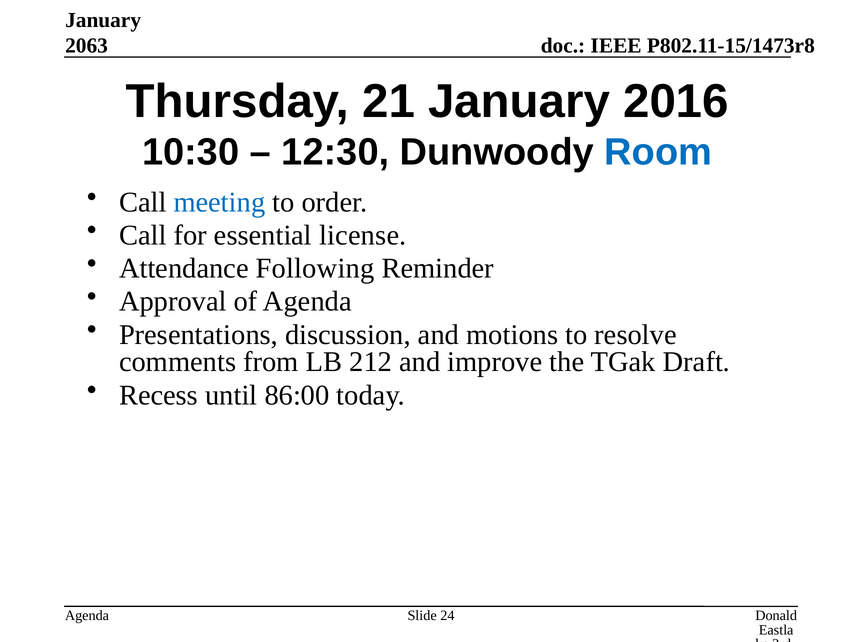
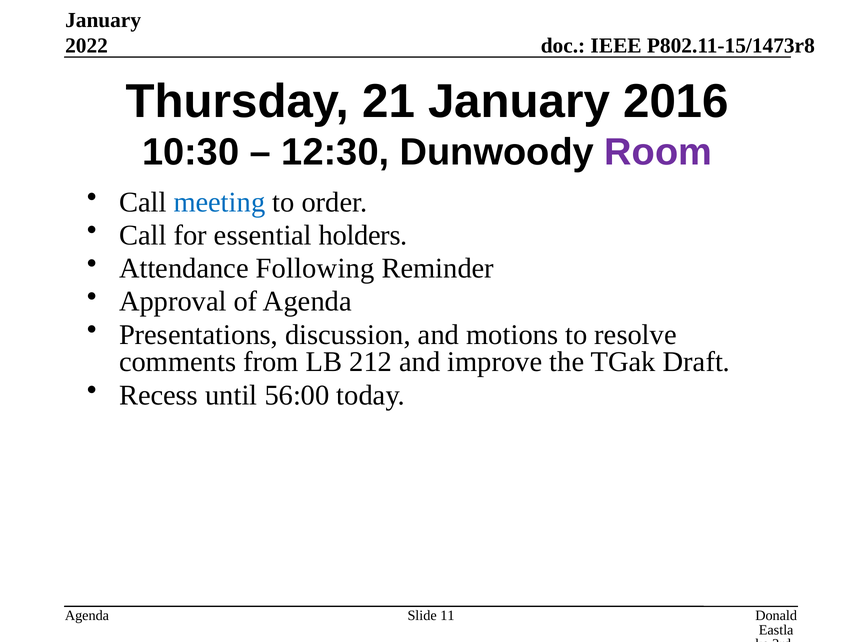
2063: 2063 -> 2022 (87, 46)
Room colour: blue -> purple (658, 152)
license: license -> holders (363, 235)
86:00: 86:00 -> 56:00 (297, 395)
24: 24 -> 11 (447, 615)
